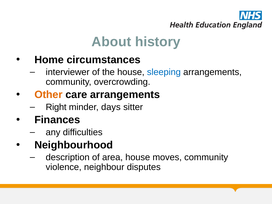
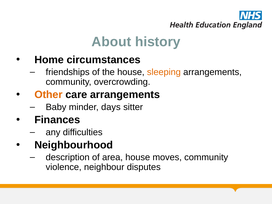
interviewer: interviewer -> friendships (68, 72)
sleeping colour: blue -> orange (164, 72)
Right: Right -> Baby (56, 107)
